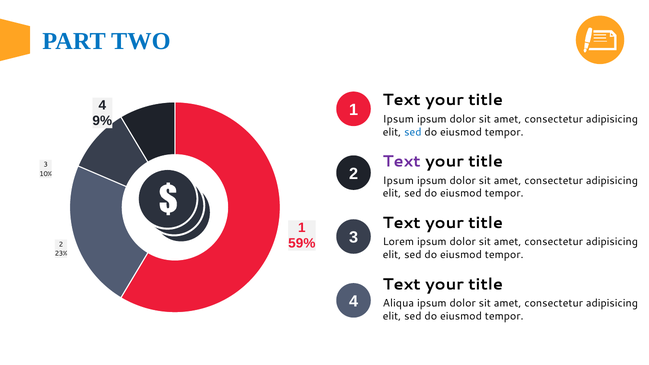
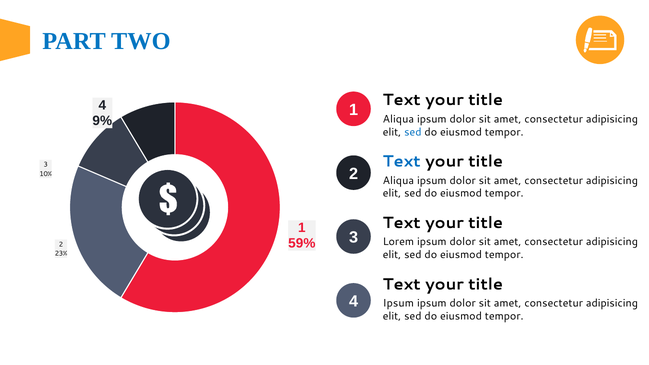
Ipsum: Ipsum -> Aliqua (398, 119)
Text colour: purple -> blue (402, 162)
Ipsum: Ipsum -> Aliqua (398, 180)
Aliqua: Aliqua -> Ipsum (398, 303)
